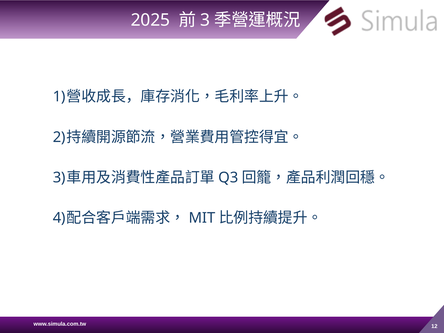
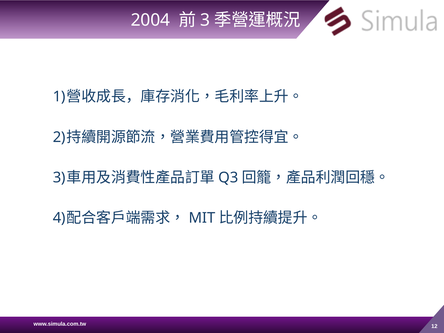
2025: 2025 -> 2004 (150, 20)
